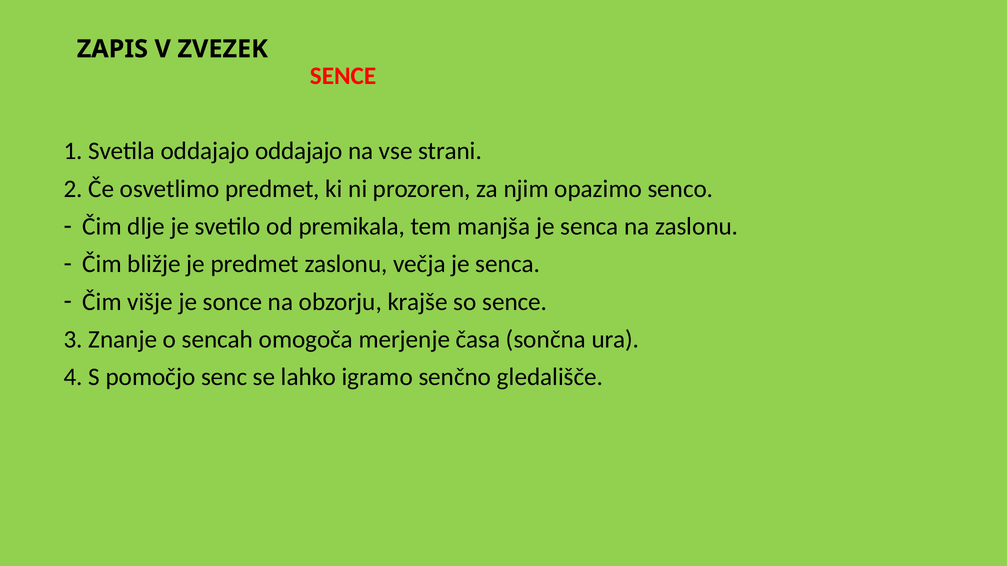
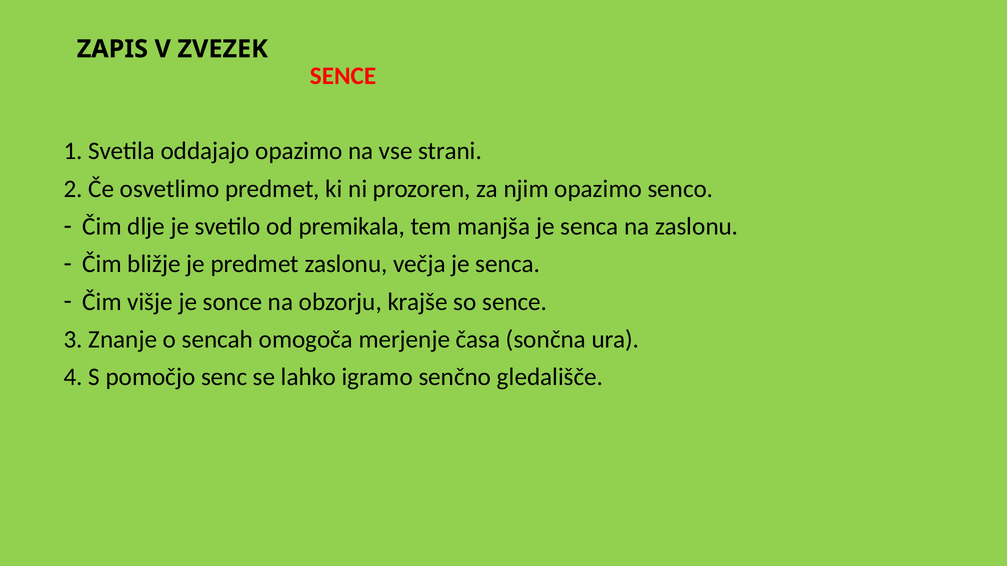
oddajajo oddajajo: oddajajo -> opazimo (299, 151)
